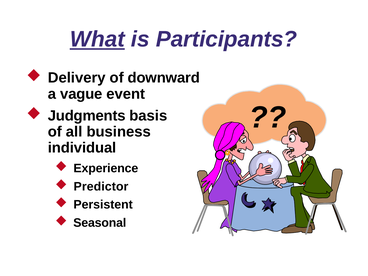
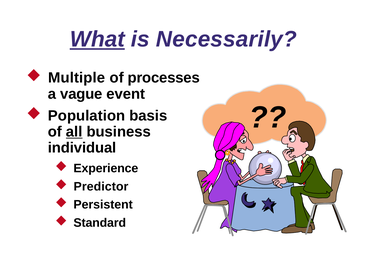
Participants: Participants -> Necessarily (226, 39)
Delivery: Delivery -> Multiple (77, 78)
downward: downward -> processes (164, 78)
Judgments: Judgments -> Population (87, 116)
all underline: none -> present (74, 132)
Seasonal: Seasonal -> Standard (100, 223)
